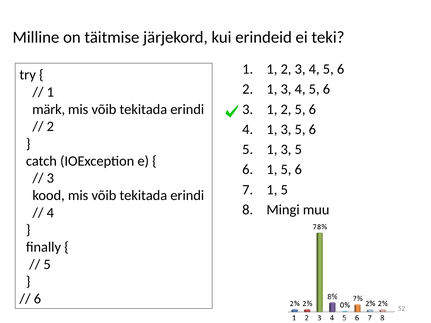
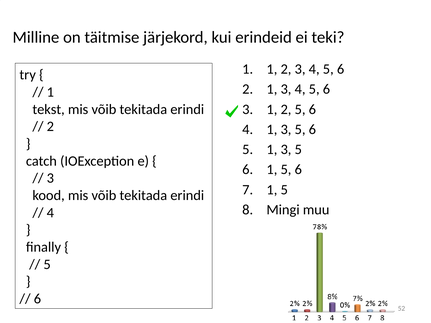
märk: märk -> tekst (49, 109)
